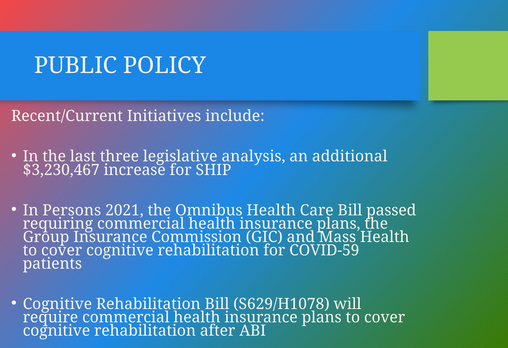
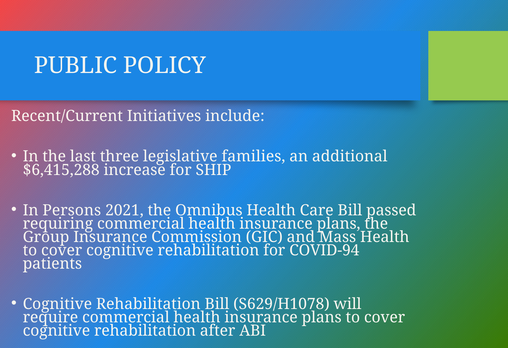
analysis: analysis -> families (253, 157)
$3,230,467: $3,230,467 -> $6,415,288 (61, 170)
COVID-59: COVID-59 -> COVID-94 (324, 250)
